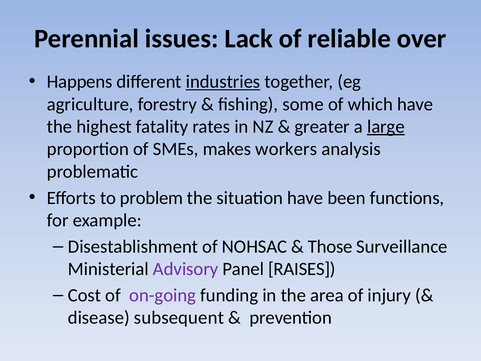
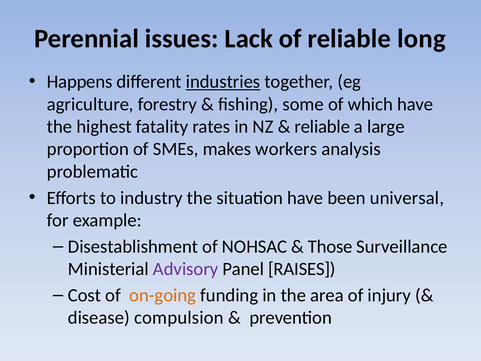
over: over -> long (421, 39)
greater: greater -> reliable (322, 127)
large underline: present -> none (386, 127)
problem: problem -> industry (151, 198)
functions: functions -> universal (407, 198)
on-going colour: purple -> orange (163, 295)
subsequent: subsequent -> compulsion (179, 317)
